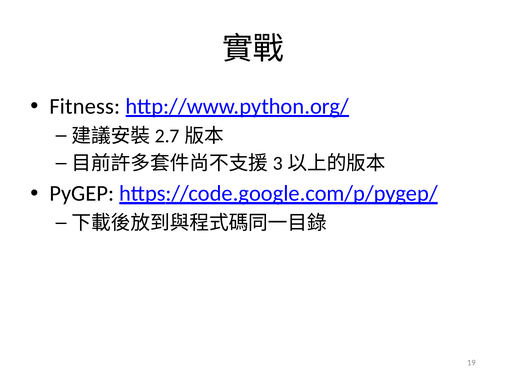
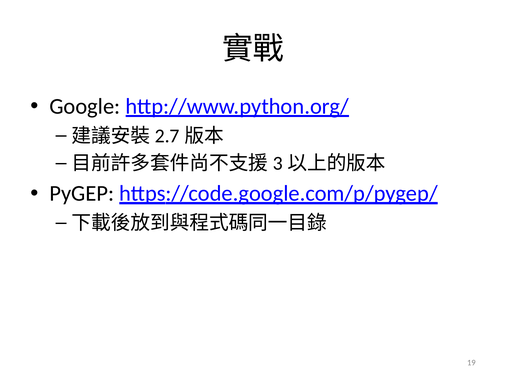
Fitness: Fitness -> Google (85, 106)
